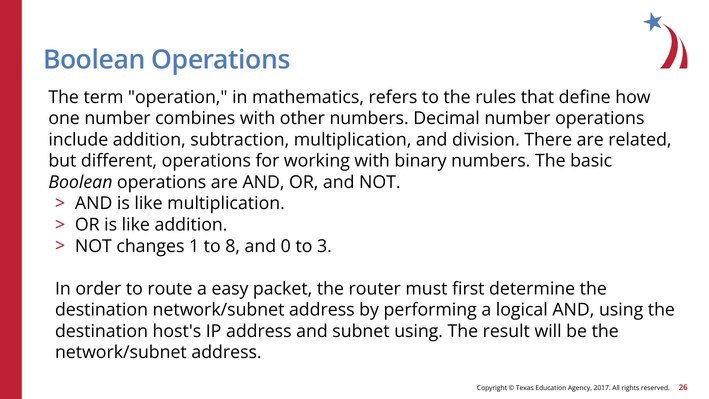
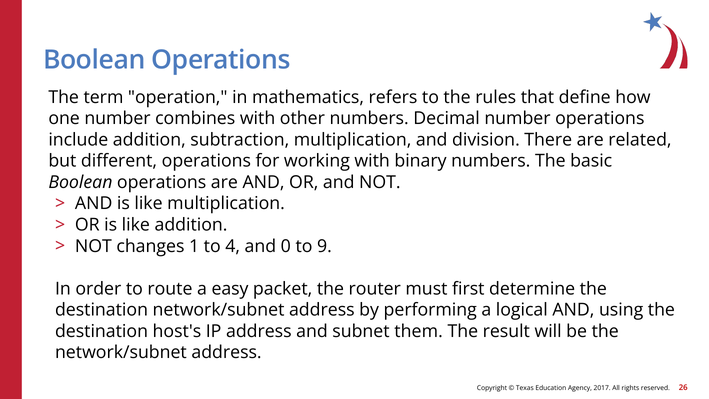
8: 8 -> 4 (233, 246)
3: 3 -> 9 (324, 246)
subnet using: using -> them (419, 331)
